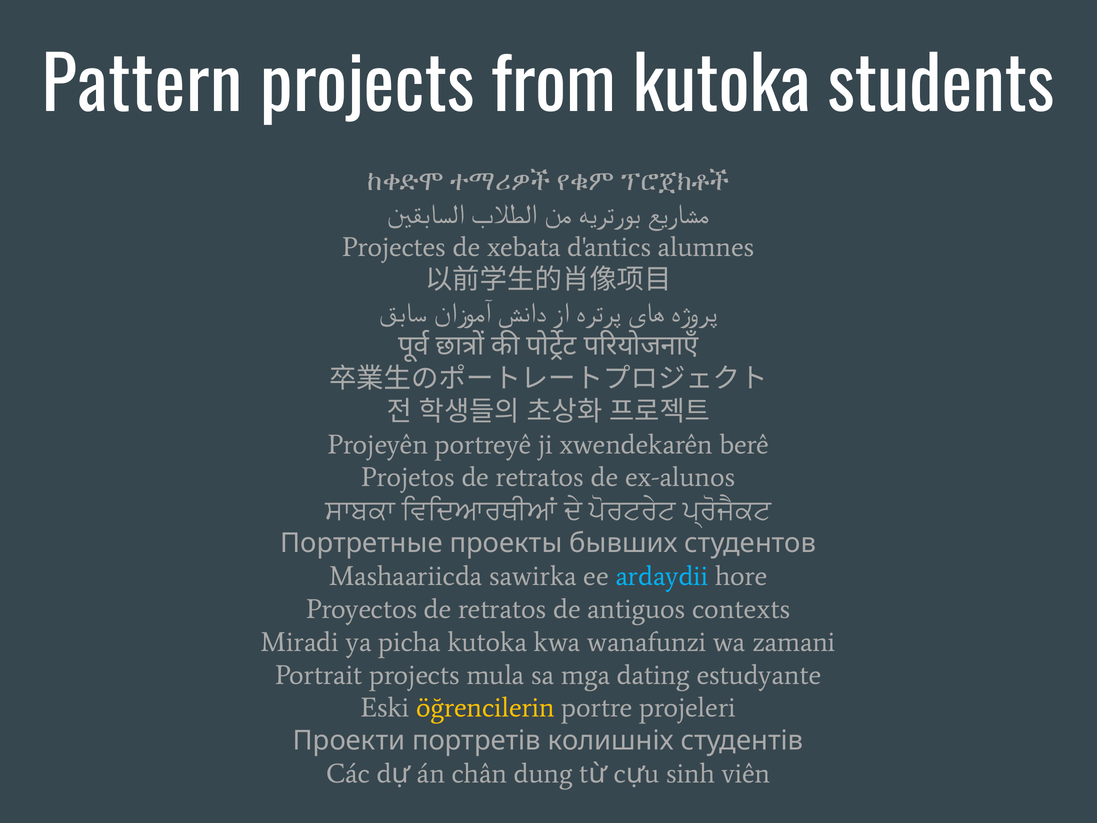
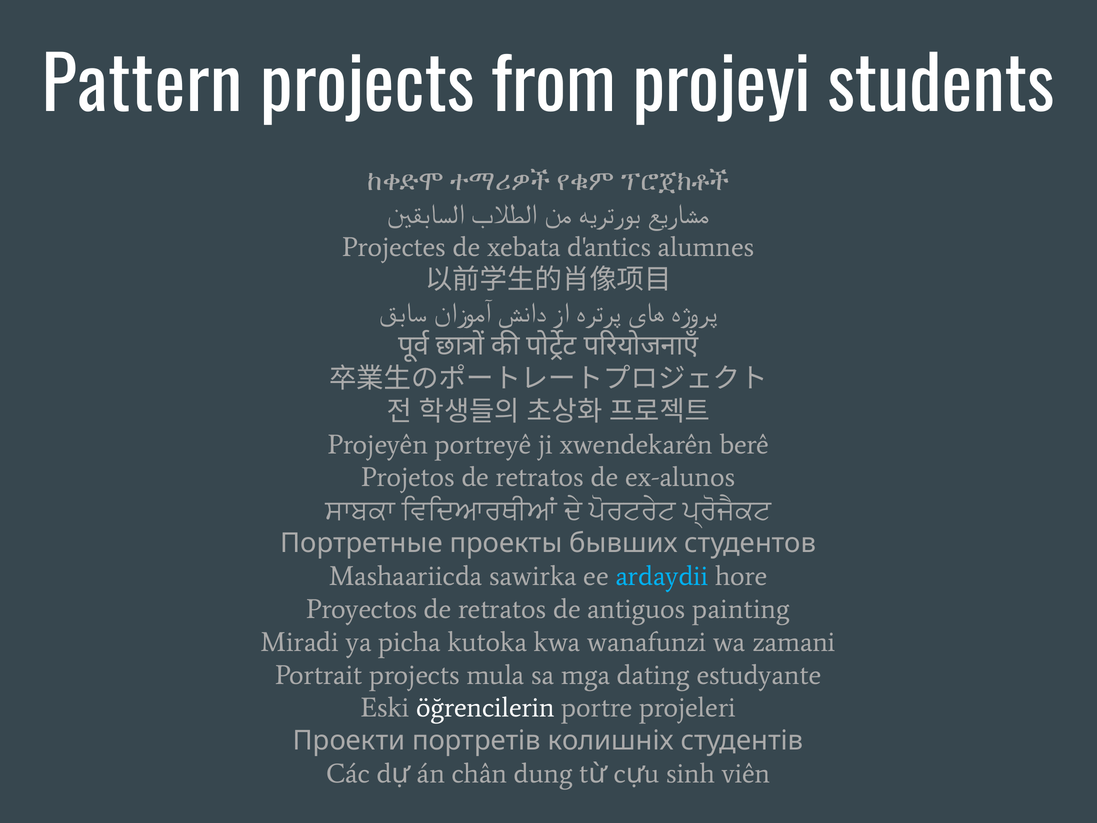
from kutoka: kutoka -> projeyi (722, 87)
contexts: contexts -> painting (741, 609)
öğrencilerin colour: yellow -> white (485, 708)
